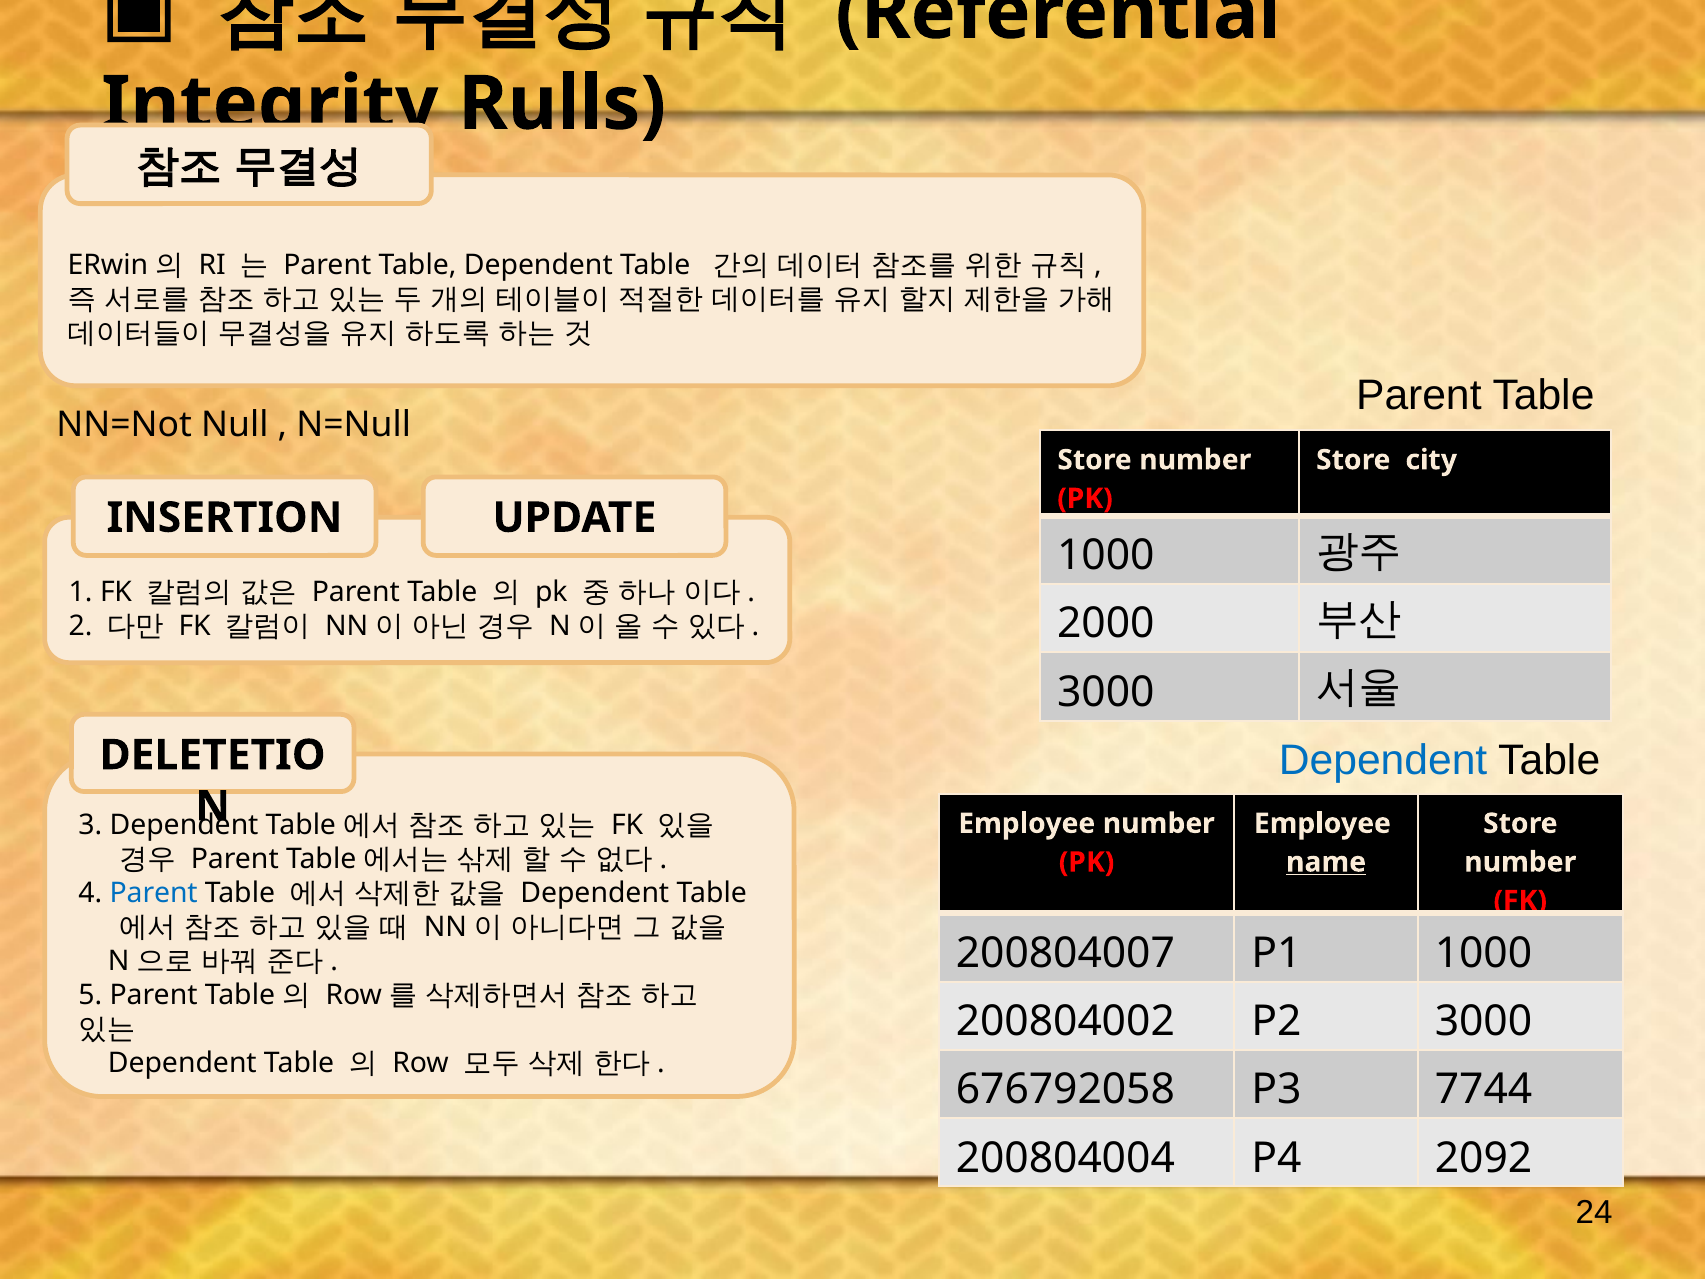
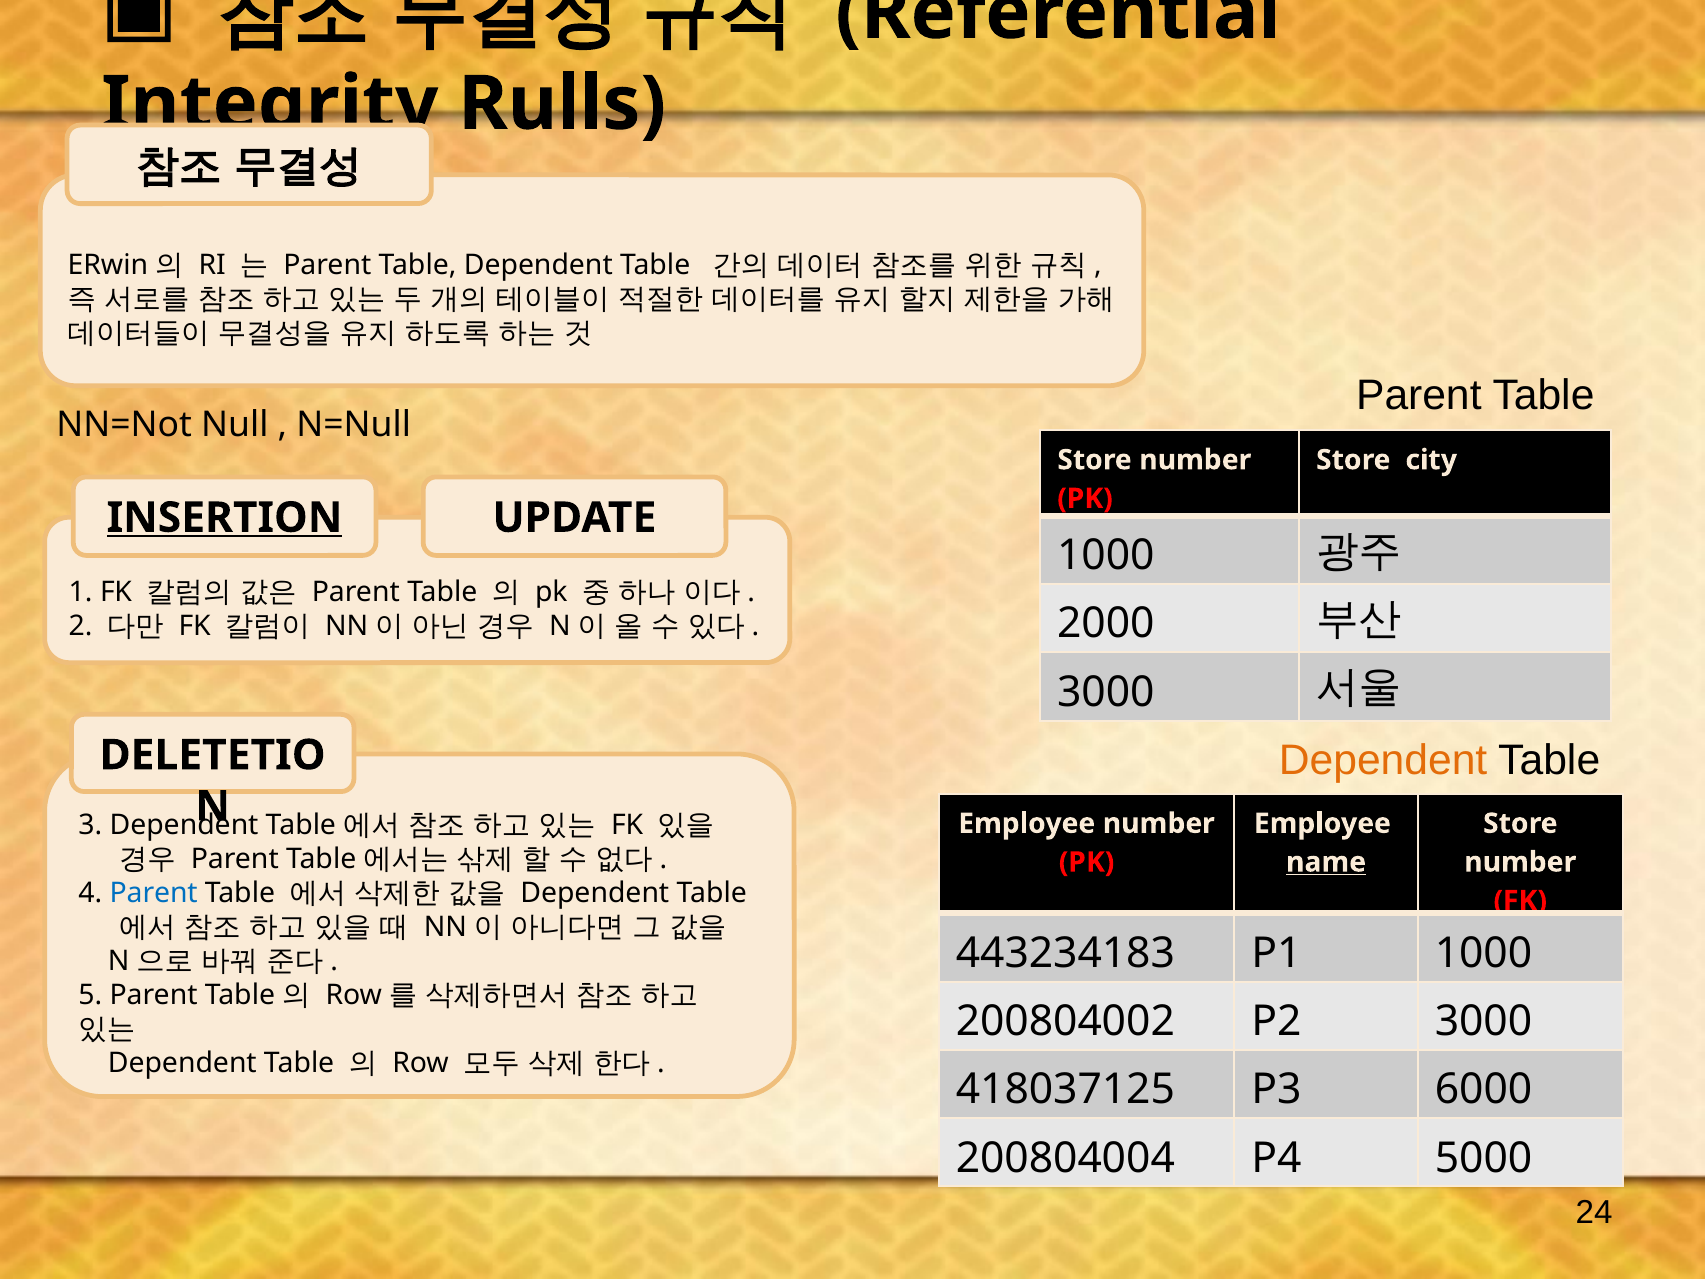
INSERTION underline: none -> present (224, 518)
Dependent colour: blue -> orange (1383, 760)
200804007: 200804007 -> 443234183 (1065, 953)
676792058: 676792058 -> 418037125 (1065, 1090)
7744: 7744 -> 6000 (1484, 1090)
2092: 2092 -> 5000 (1484, 1158)
